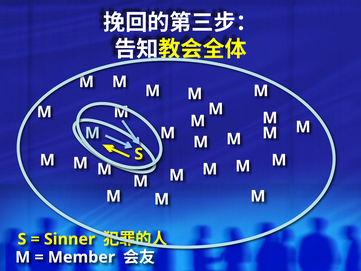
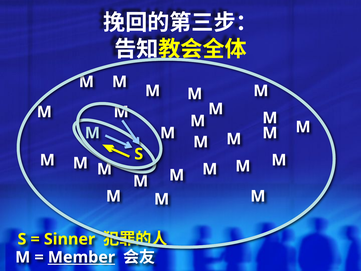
Member underline: none -> present (81, 257)
